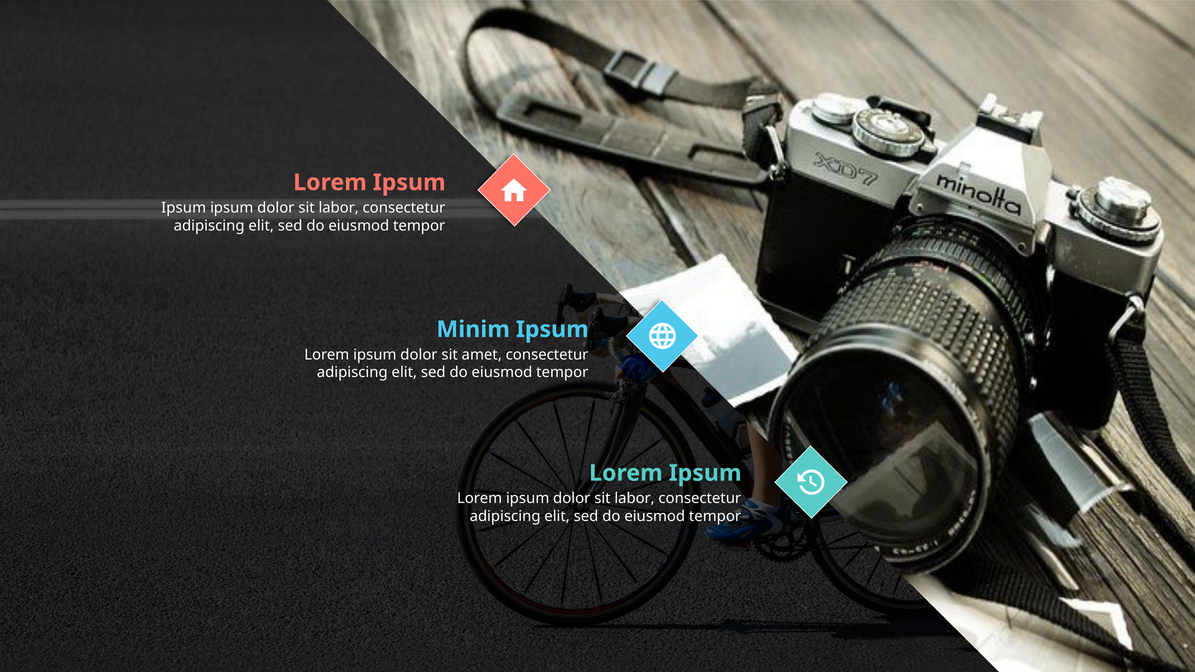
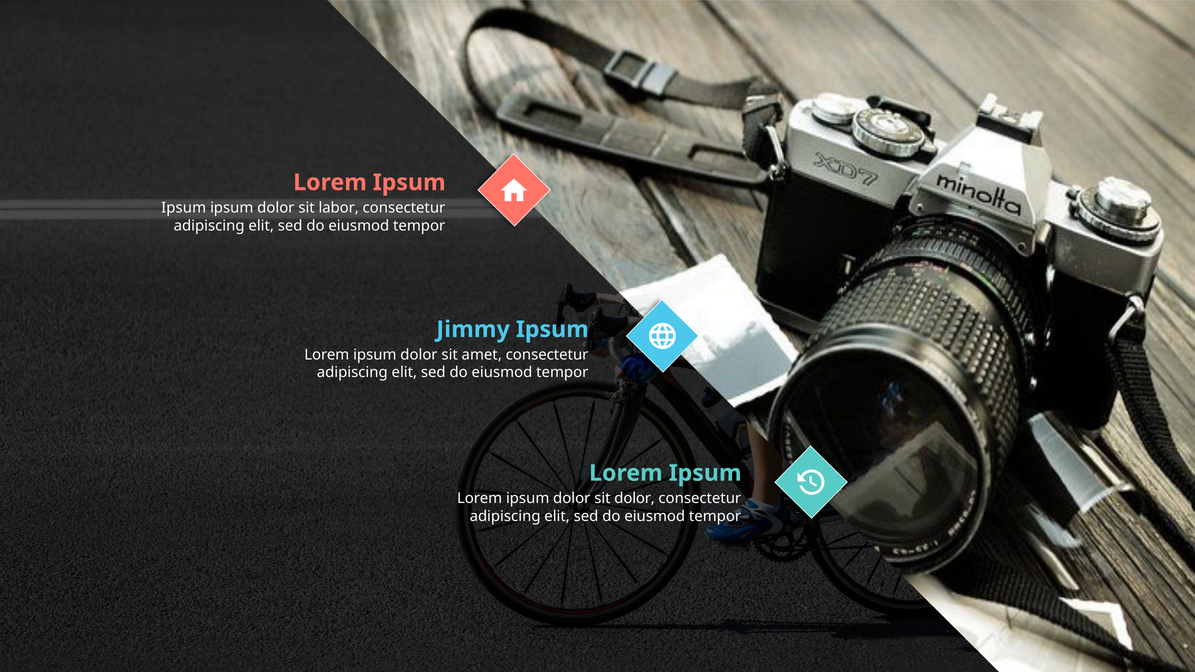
Minim: Minim -> Jimmy (473, 329)
labor: labor -> dolor (635, 498)
